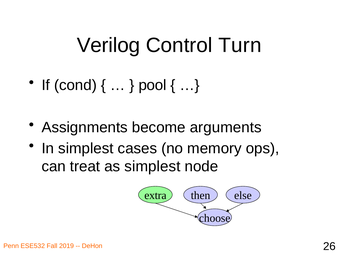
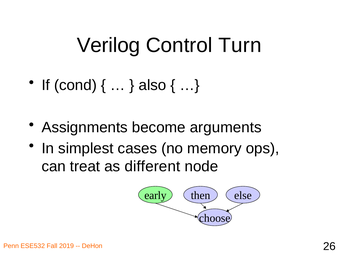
pool: pool -> also (152, 85)
as simplest: simplest -> different (152, 167)
extra: extra -> early (155, 196)
